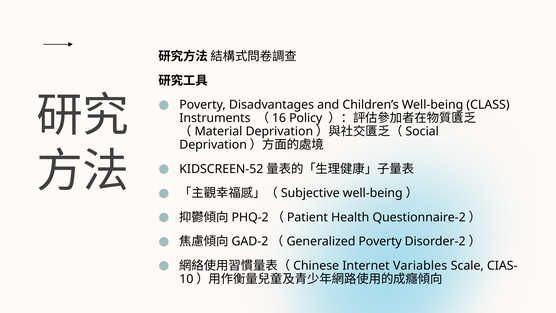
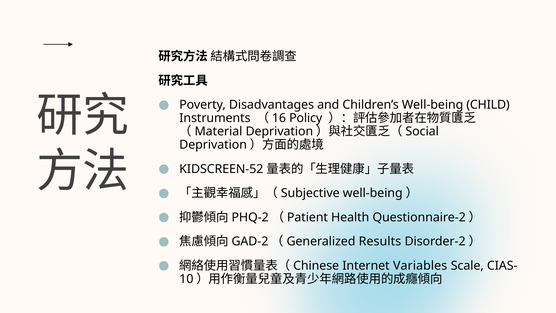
CLASS: CLASS -> CHILD (488, 105)
Poverty: Poverty -> Results (380, 241)
